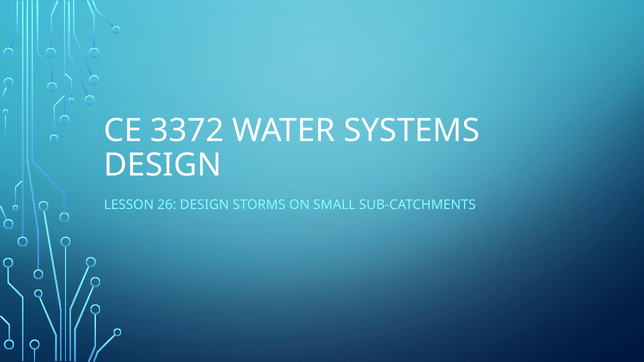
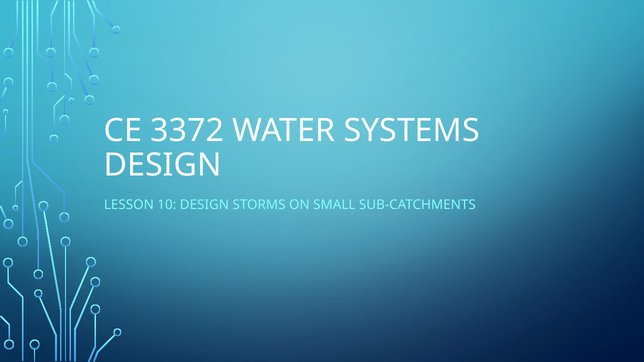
26: 26 -> 10 (167, 205)
